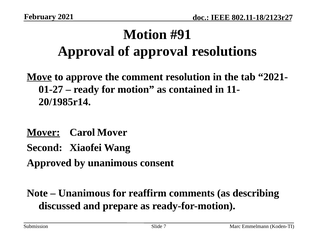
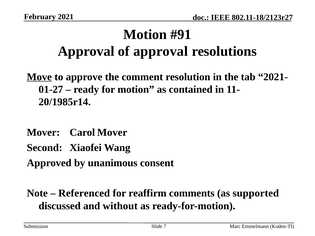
Mover underline: present -> none (43, 133)
Unanimous: Unanimous -> Referenced (84, 193)
describing: describing -> supported (256, 193)
prepare: prepare -> without (120, 206)
